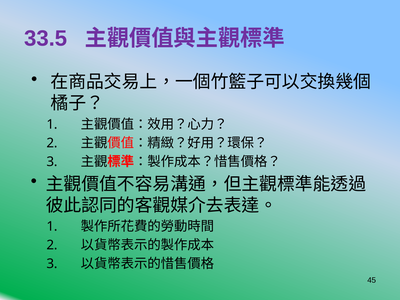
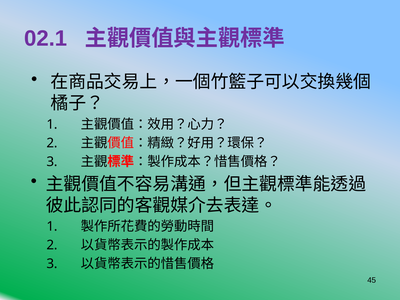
33.5: 33.5 -> 02.1 (46, 39)
